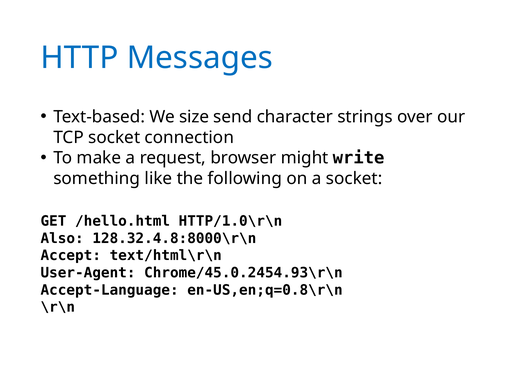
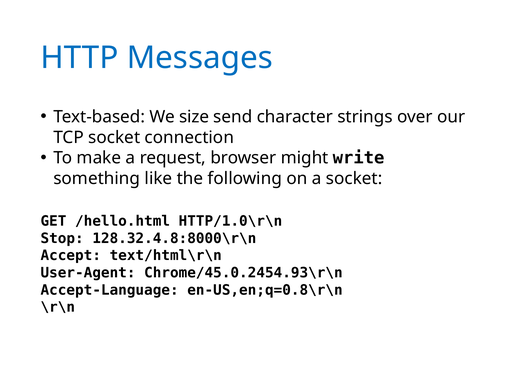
Also: Also -> Stop (62, 239)
